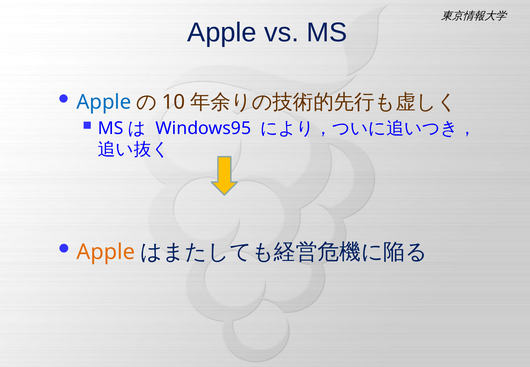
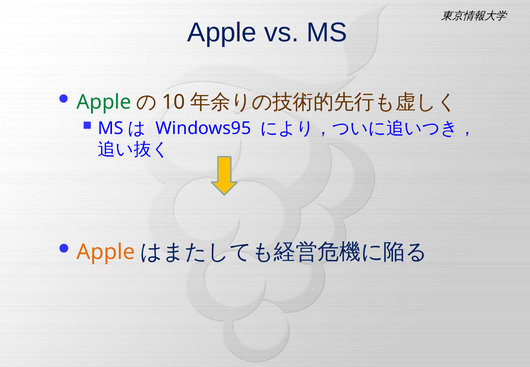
Apple colour: blue -> green (104, 102)
